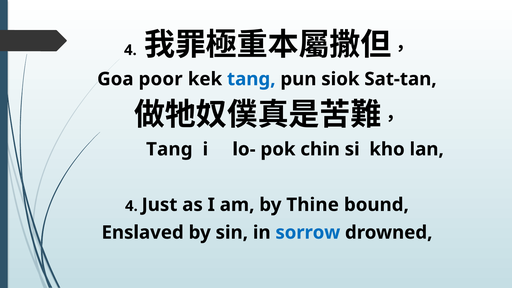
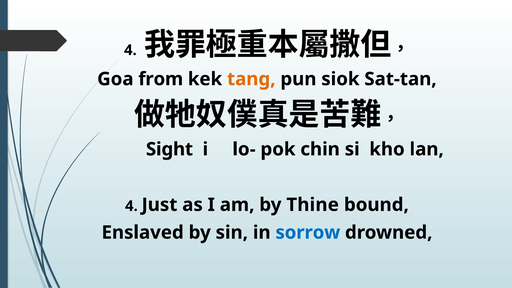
poor: poor -> from (161, 79)
tang colour: blue -> orange (251, 79)
Tang: Tang -> Sight (170, 149)
